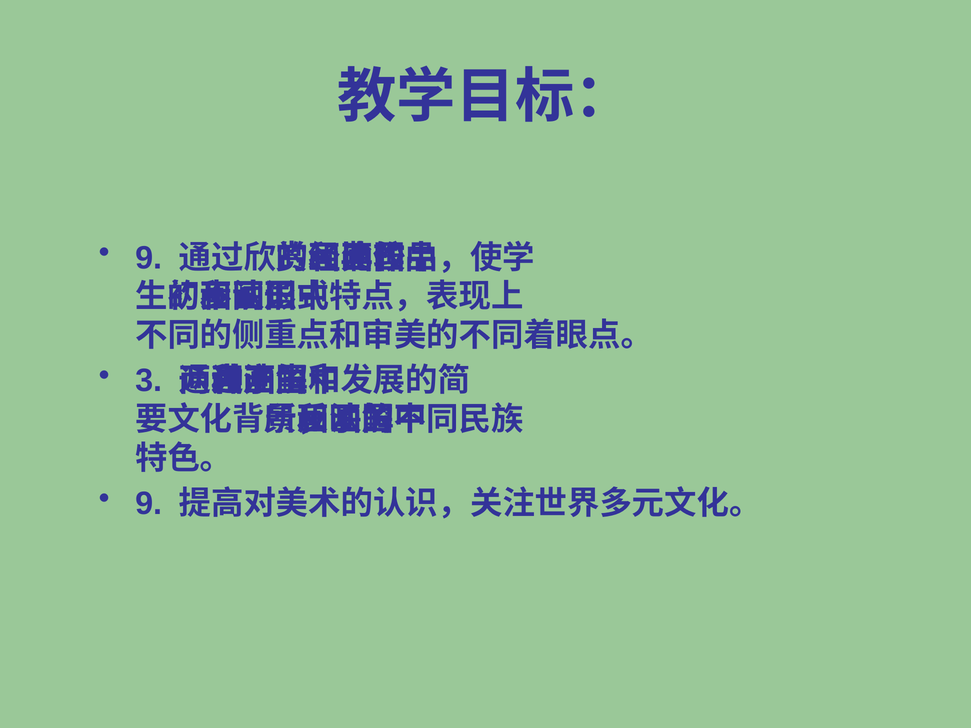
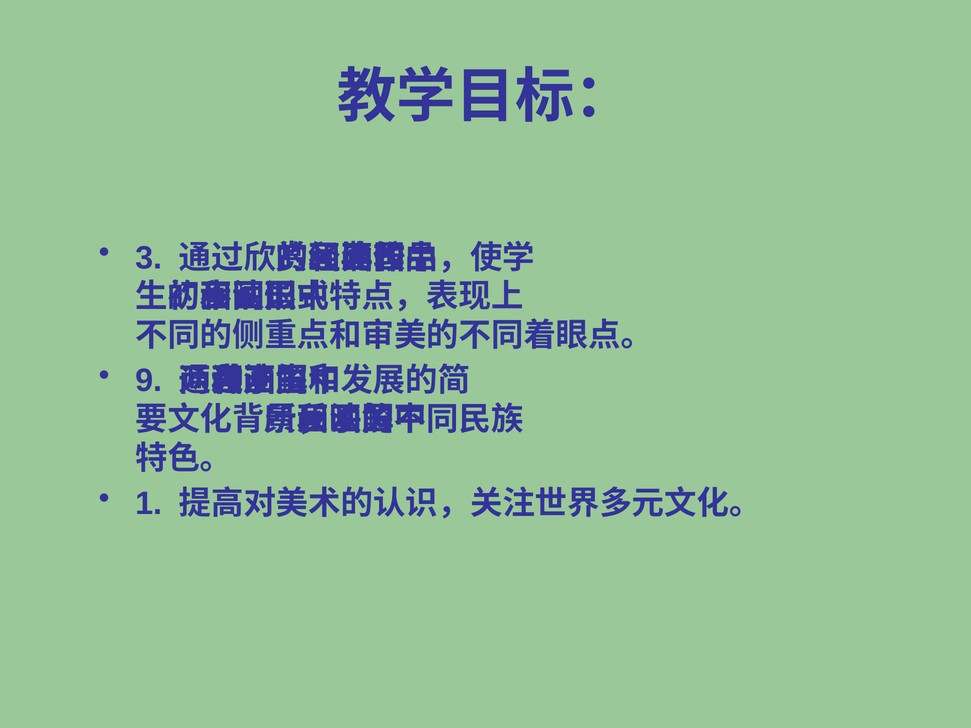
9: 9 -> 3 (149, 258)
3: 3 -> 9 (149, 381)
9: 9 -> 1 (149, 504)
